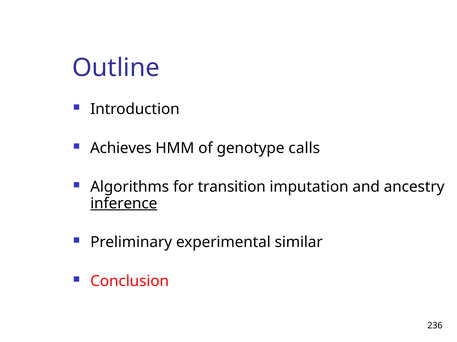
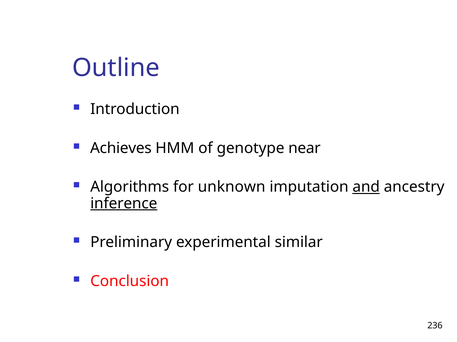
calls: calls -> near (304, 148)
transition: transition -> unknown (232, 187)
and underline: none -> present (366, 187)
